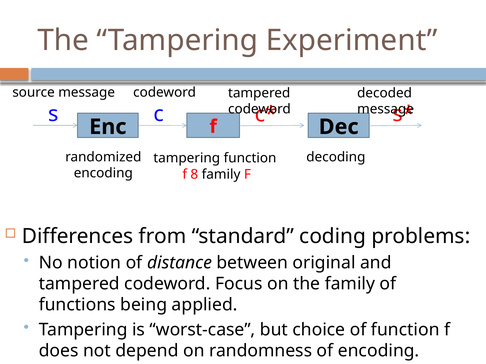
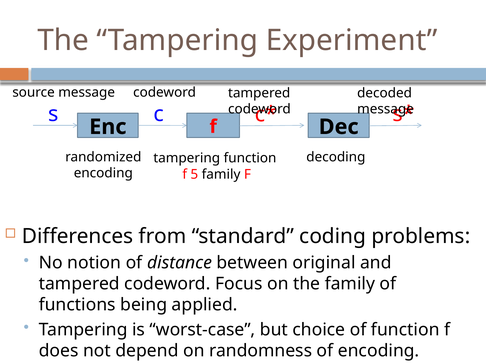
8: 8 -> 5 (194, 175)
